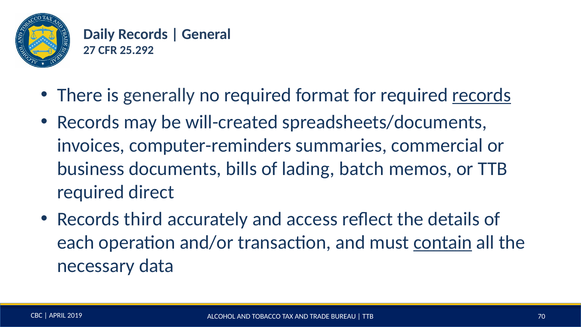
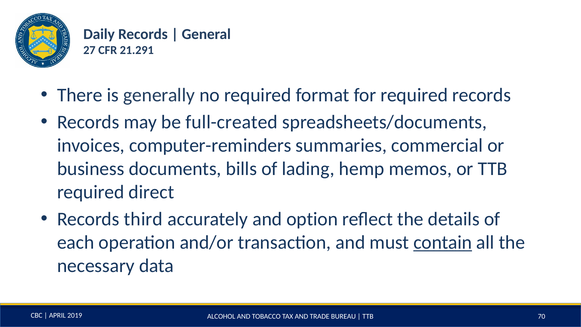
25.292: 25.292 -> 21.291 (137, 50)
records underline: present -> none (482, 95)
will-created: will-created -> full-created (232, 122)
batch: batch -> hemp (362, 169)
access: access -> option (312, 219)
